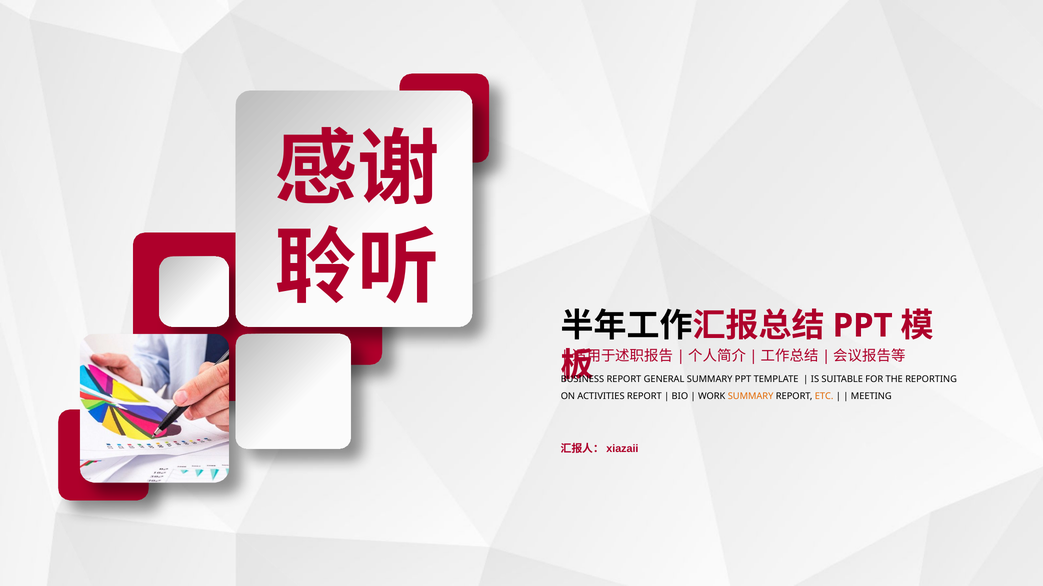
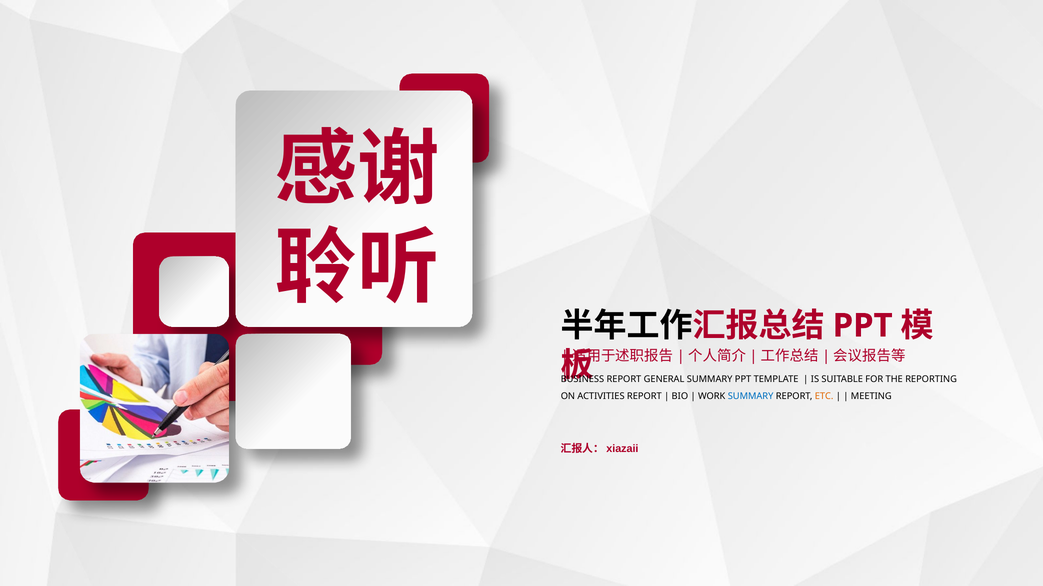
SUMMARY colour: orange -> blue (751, 397)
